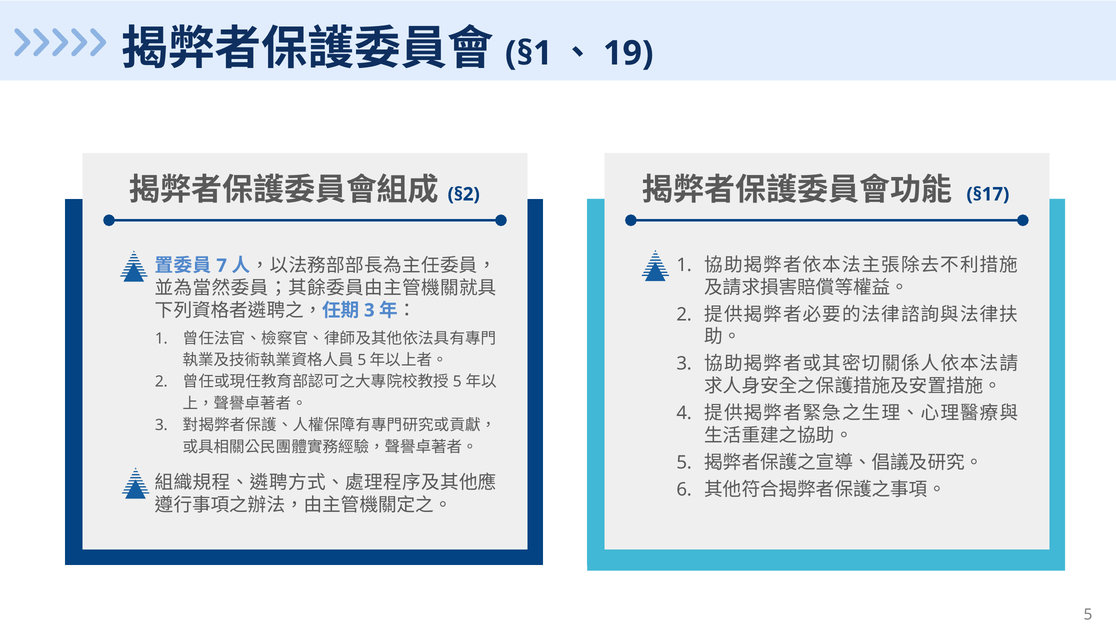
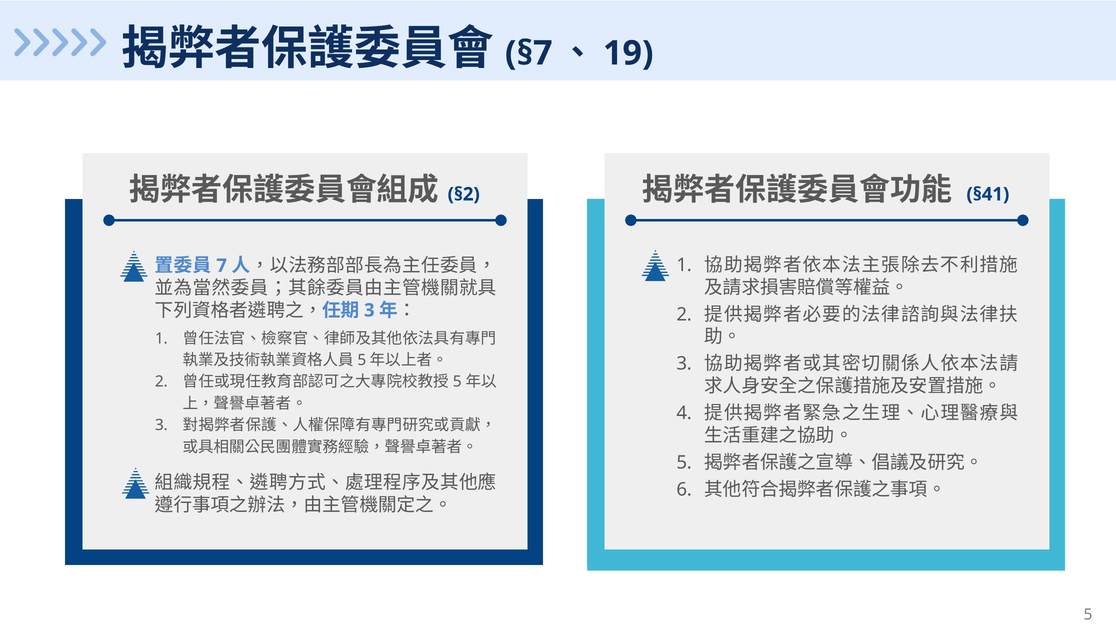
§1: §1 -> §7 (529, 53)
§17: §17 -> §41 (988, 194)
